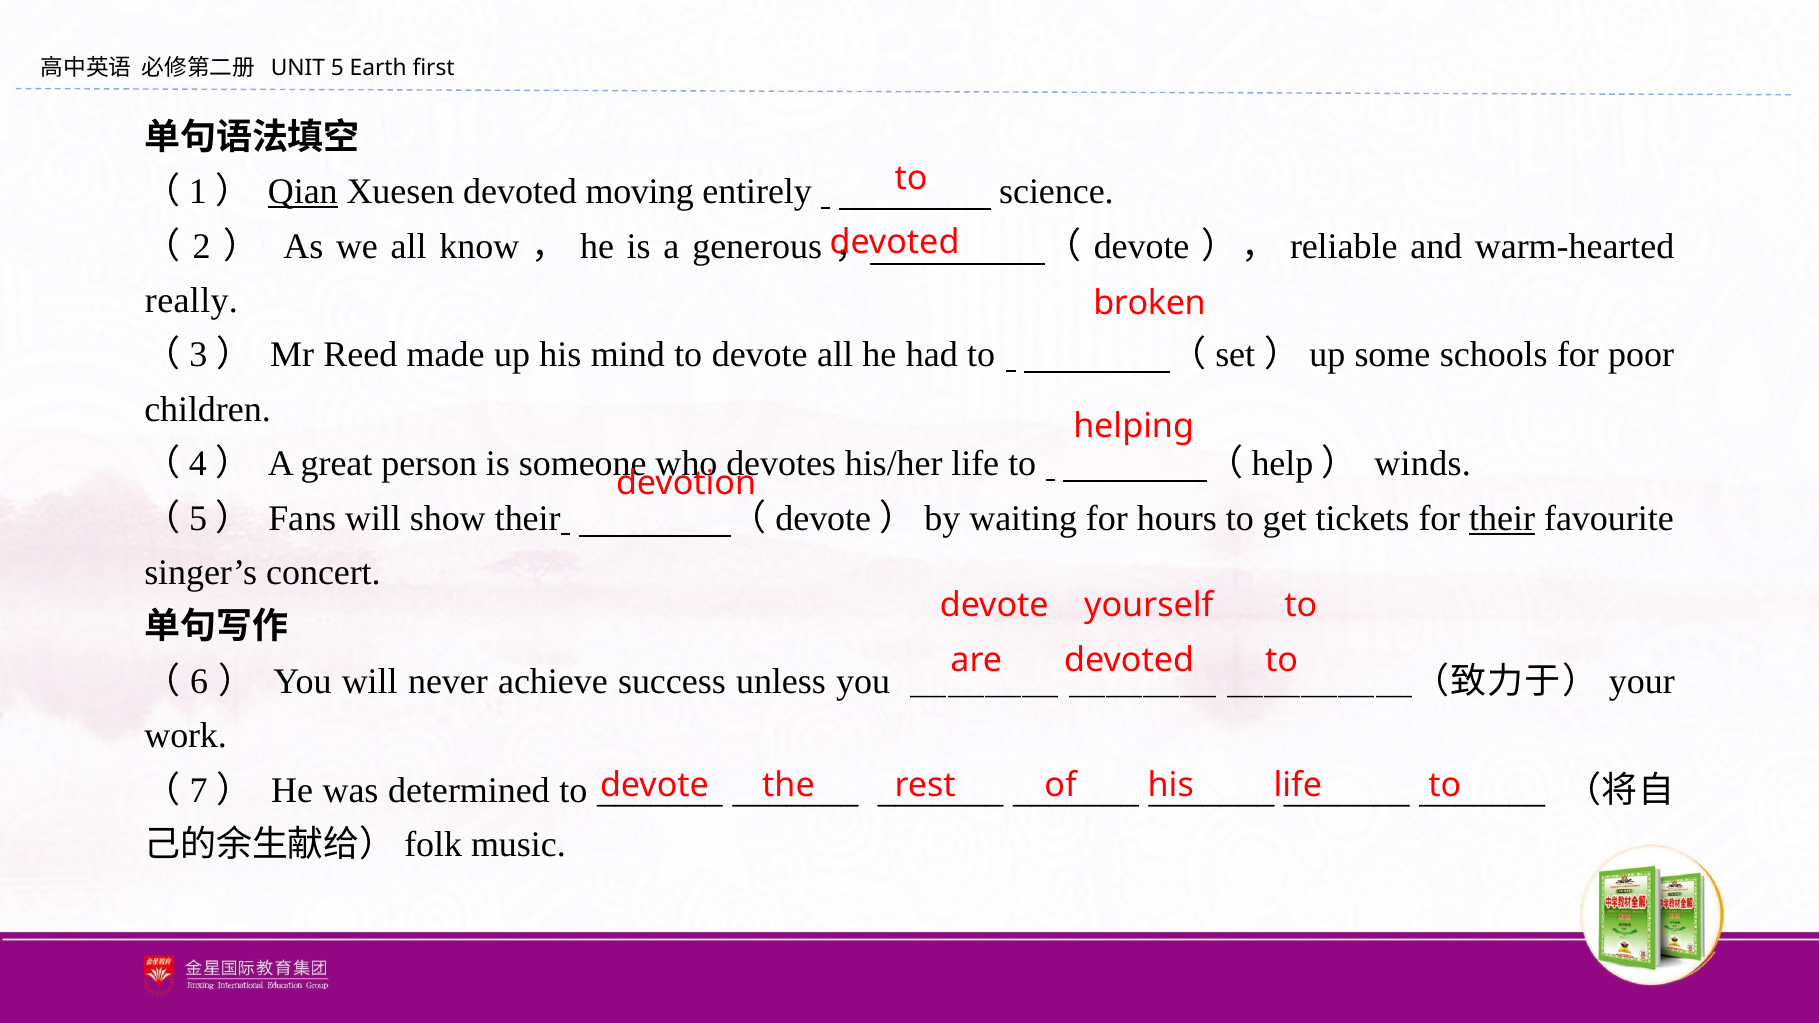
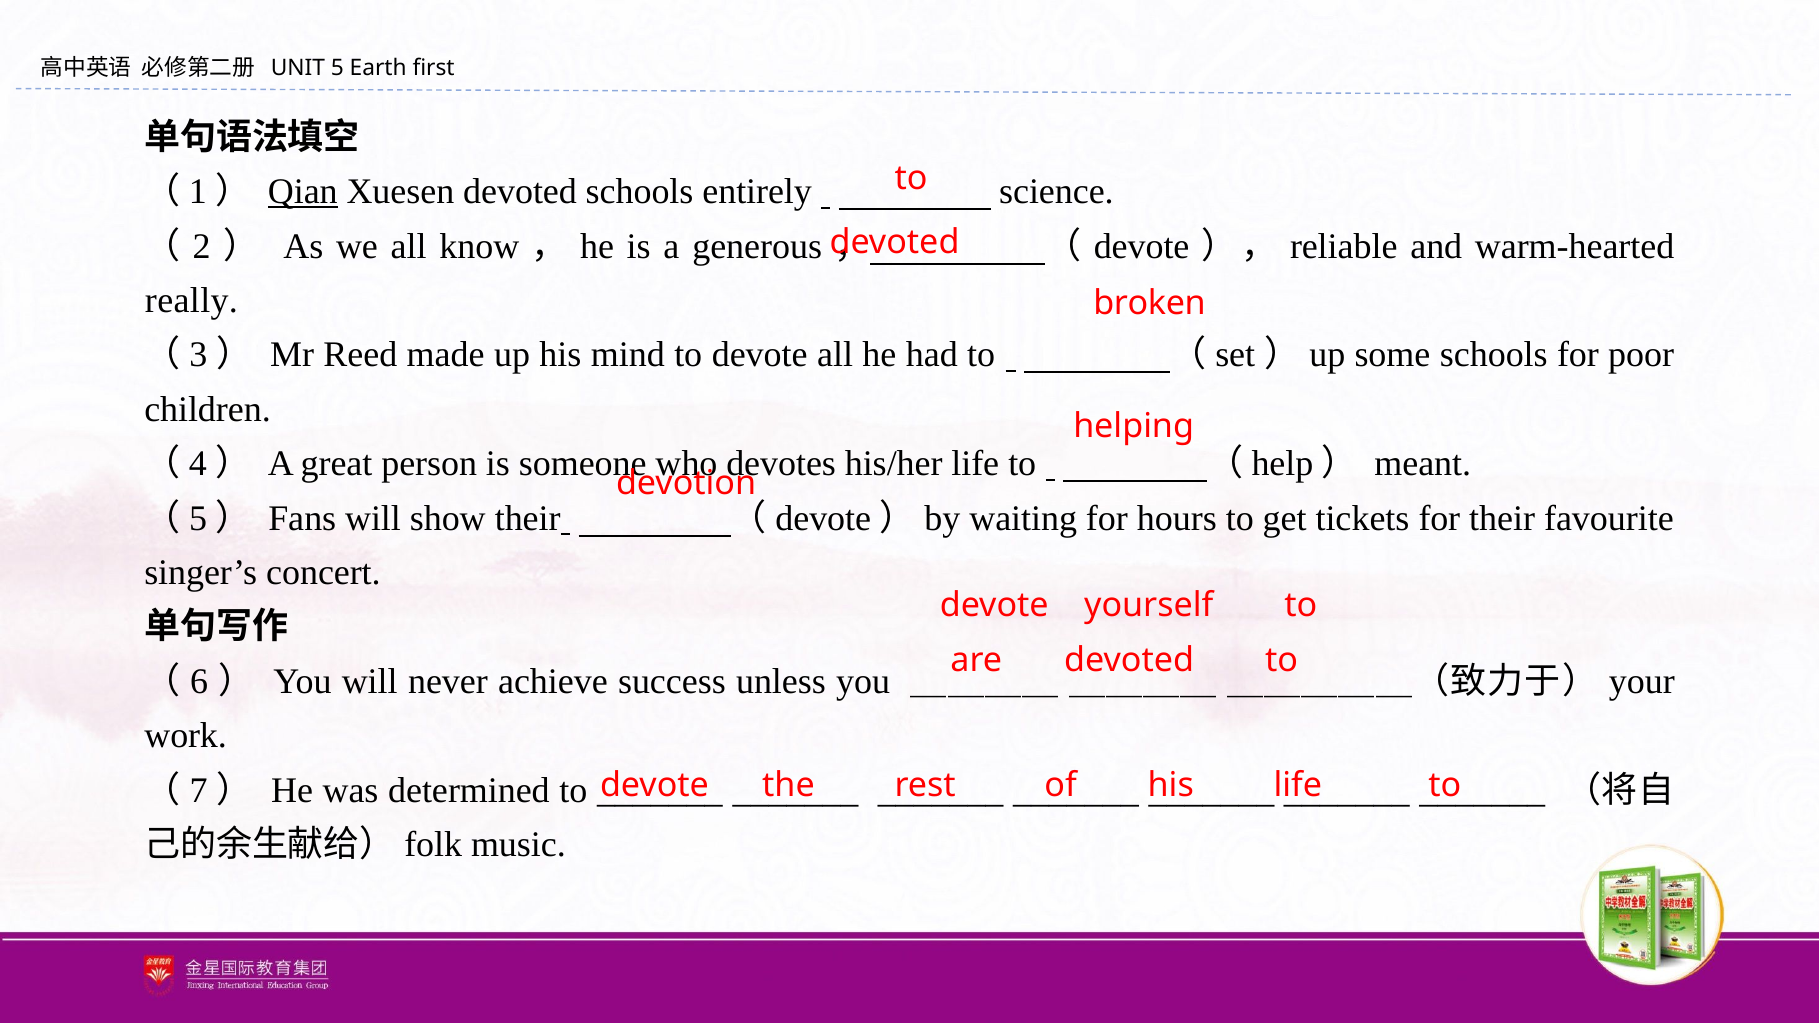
devoted moving: moving -> schools (640, 192)
winds: winds -> meant (1423, 464)
their underline: present -> none (1502, 518)
